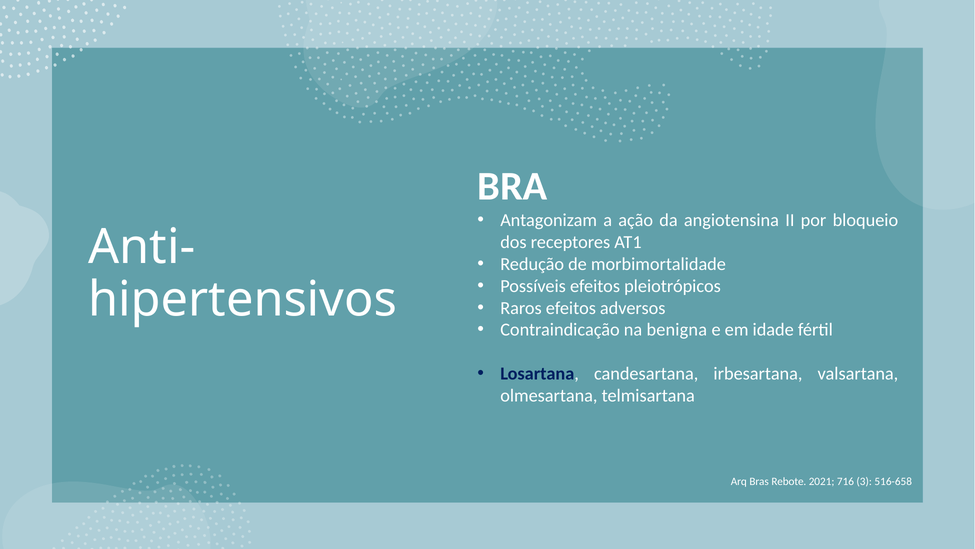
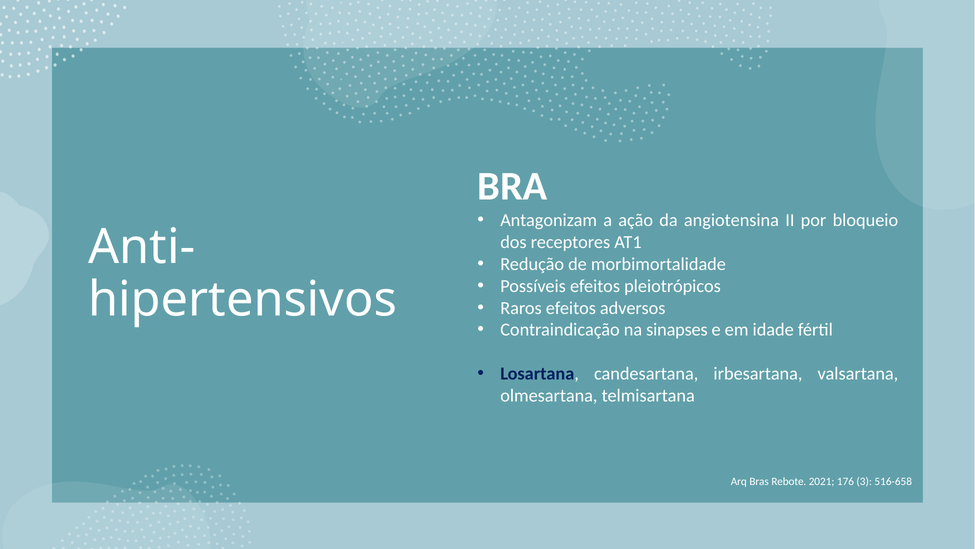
benigna: benigna -> sinapses (677, 330)
716: 716 -> 176 (845, 481)
